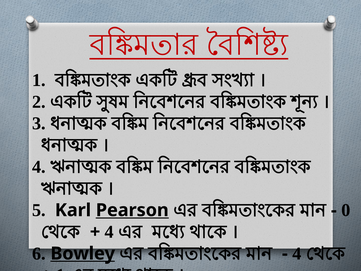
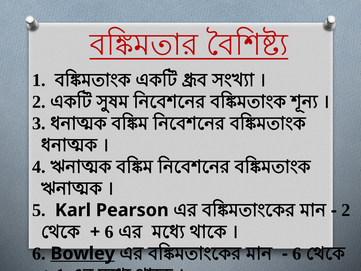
Pearson underline: present -> none (132, 210)
0: 0 -> 2 (346, 210)
4: 4 -> 6 (109, 232)
4: 4 -> 6 (297, 253)
